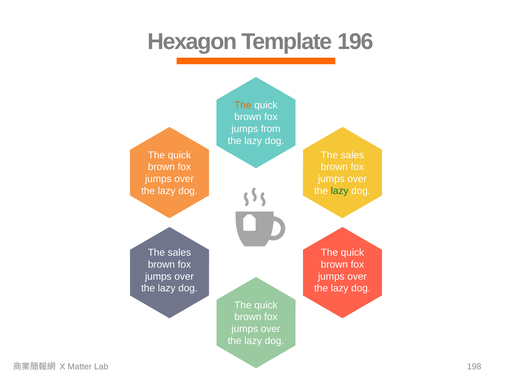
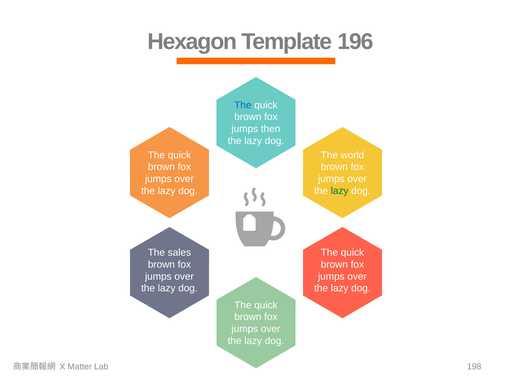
The colour: orange -> blue (243, 105)
from: from -> then (271, 129)
sales: sales -> world (352, 155)
